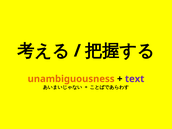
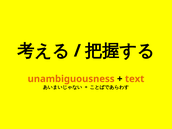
text colour: purple -> orange (135, 79)
